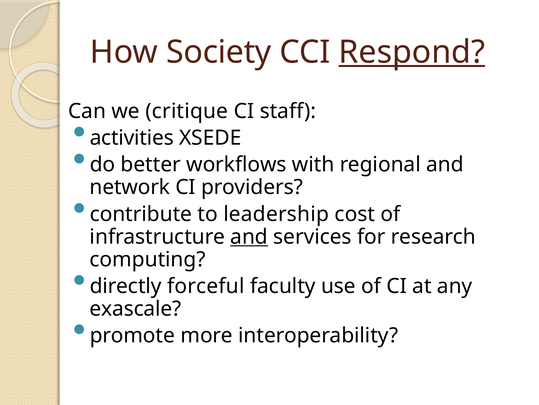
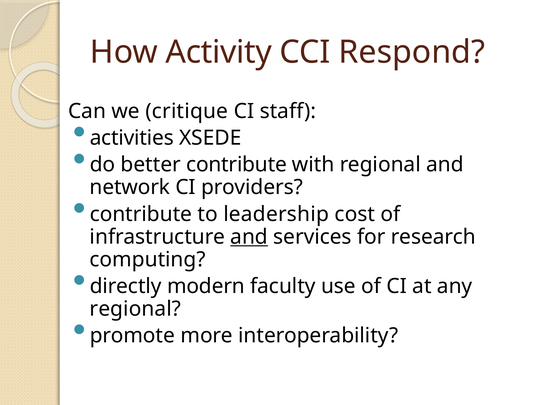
Society: Society -> Activity (219, 52)
Respond underline: present -> none (412, 52)
better workflows: workflows -> contribute (237, 164)
forceful: forceful -> modern (206, 286)
exascale: exascale -> regional (135, 308)
